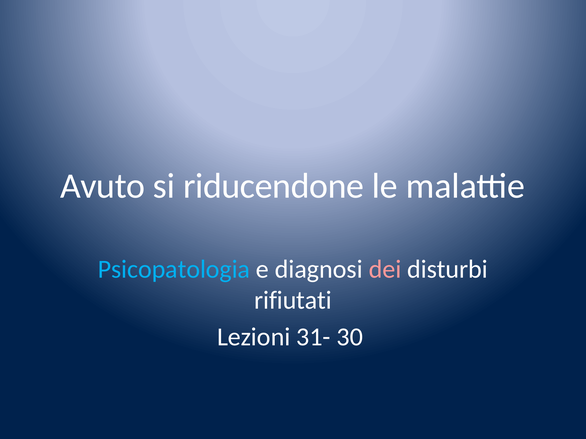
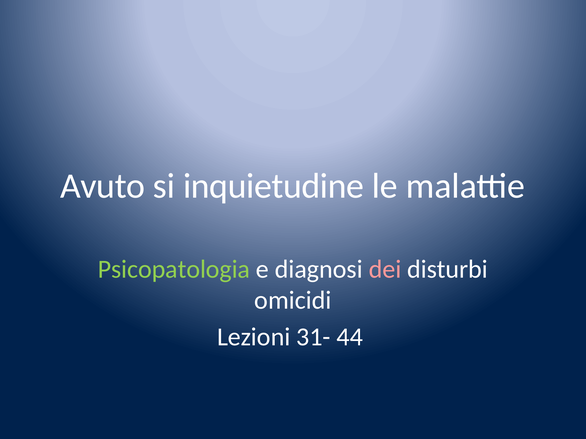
riducendone: riducendone -> inquietudine (274, 186)
Psicopatologia colour: light blue -> light green (174, 269)
rifiutati: rifiutati -> omicidi (293, 301)
30: 30 -> 44 (350, 337)
